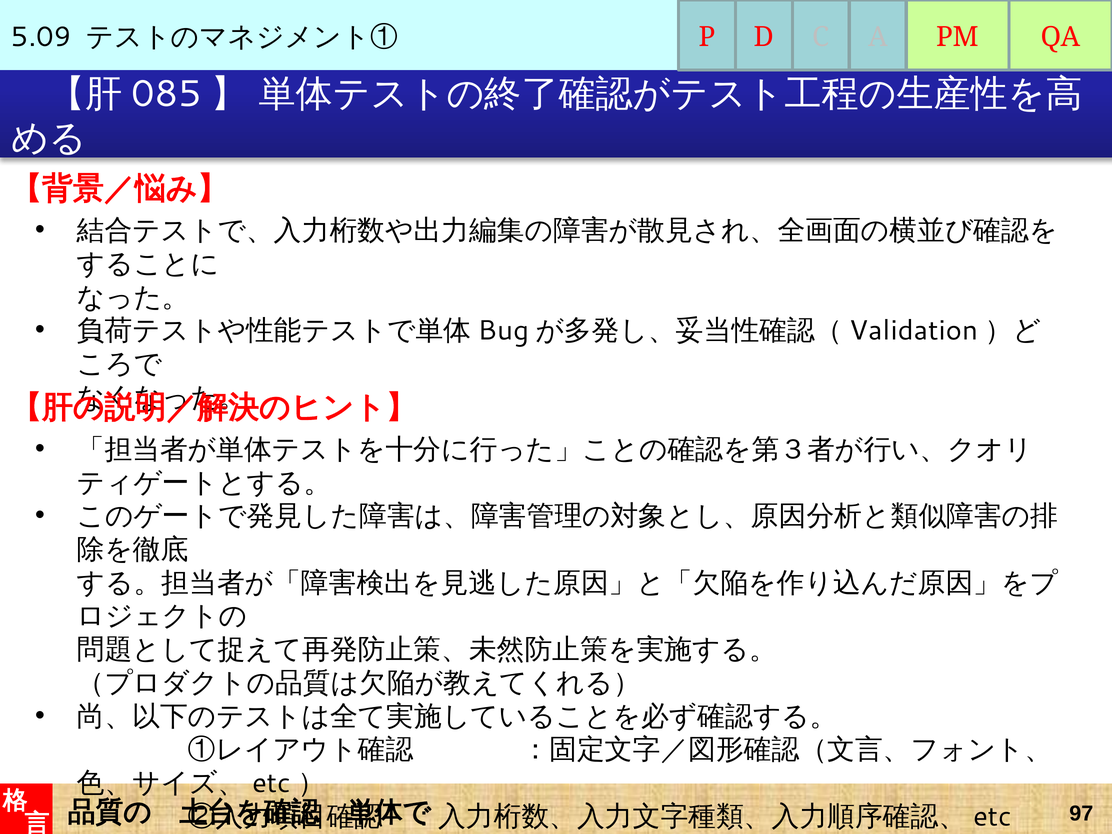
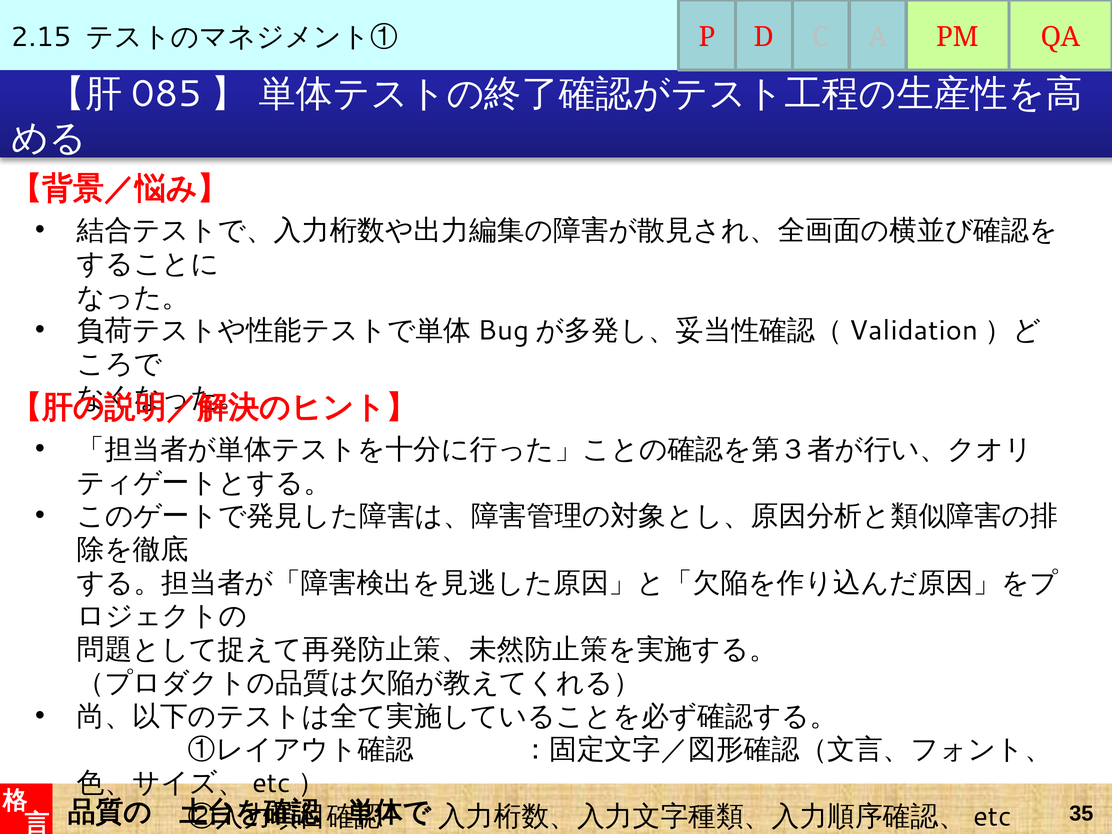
5.09: 5.09 -> 2.15 (41, 37)
97: 97 -> 35 (1081, 814)
